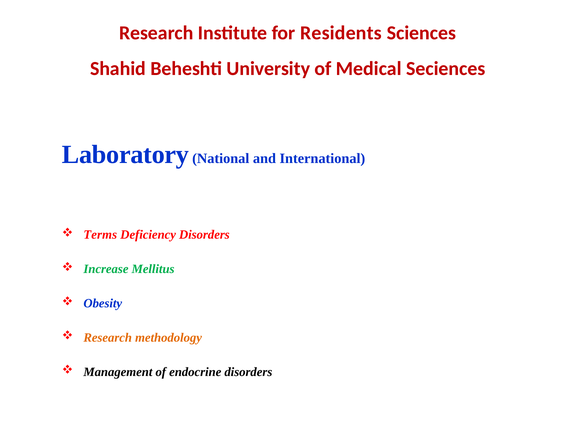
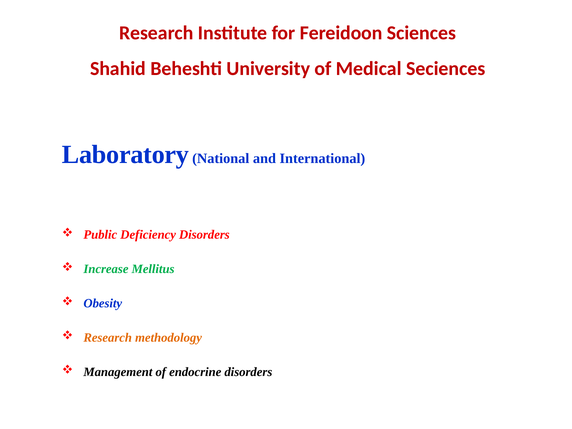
Residents: Residents -> Fereidoon (341, 33)
Terms: Terms -> Public (100, 235)
